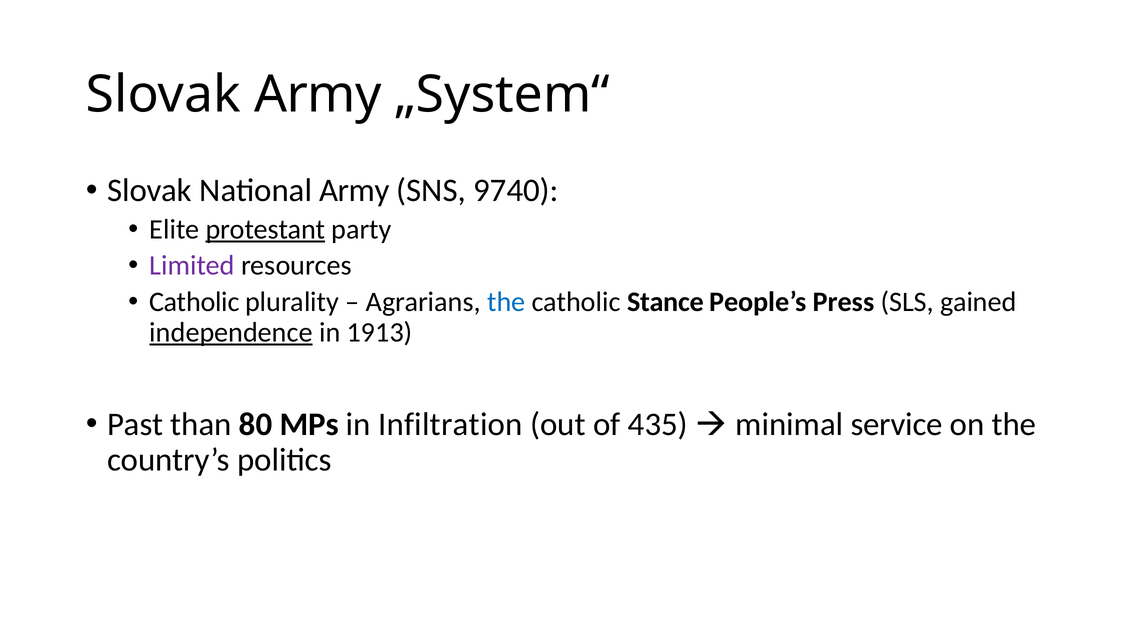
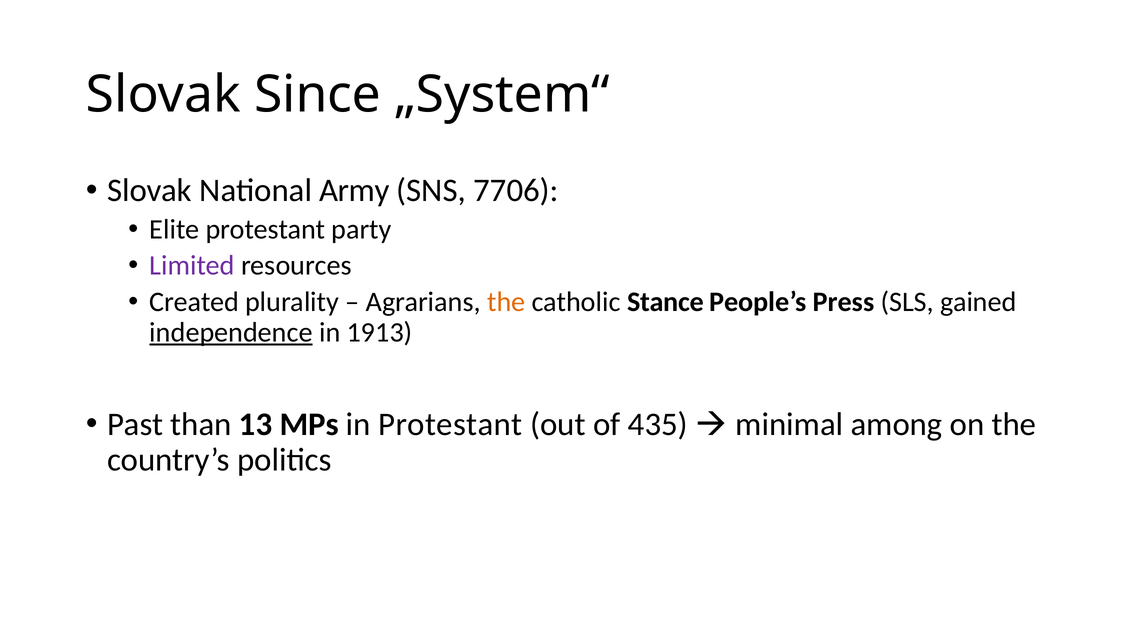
Slovak Army: Army -> Since (318, 95)
9740: 9740 -> 7706 (516, 191)
protestant underline: present -> none (265, 230)
Catholic: Catholic -> Created (194, 302)
the colour: blue -> orange (506, 302)
80: 80 -> 13 (256, 425)
in Infiltration: Infiltration -> Protestant (450, 425)
service: service -> among (897, 425)
